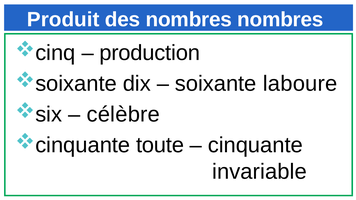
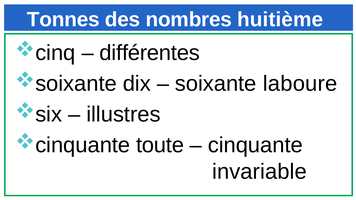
Produit: Produit -> Tonnes (63, 20)
nombres nombres: nombres -> huitième (280, 20)
production: production -> différentes (150, 53)
célèbre: célèbre -> illustres (123, 115)
